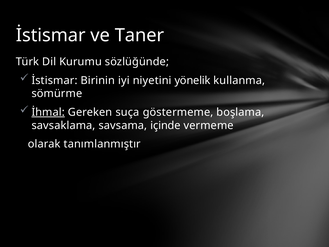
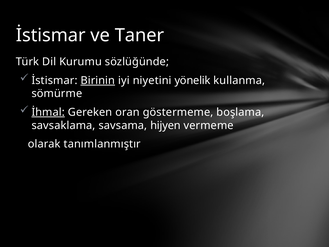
Birinin underline: none -> present (98, 80)
suça: suça -> oran (127, 112)
içinde: içinde -> hijyen (165, 125)
